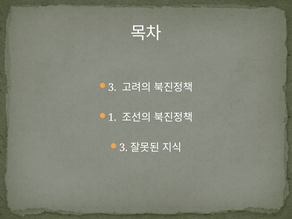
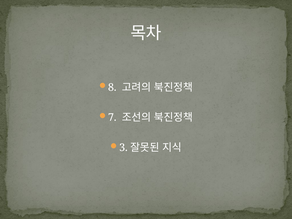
3: 3 -> 8 (112, 87)
1: 1 -> 7 (112, 117)
